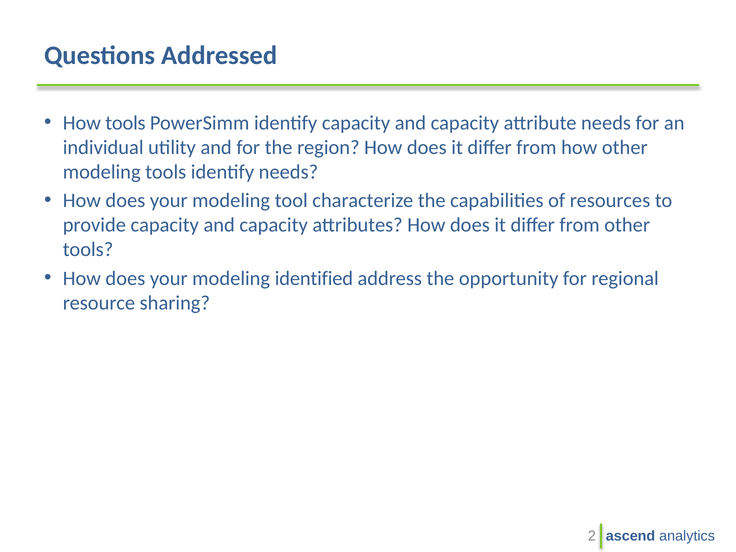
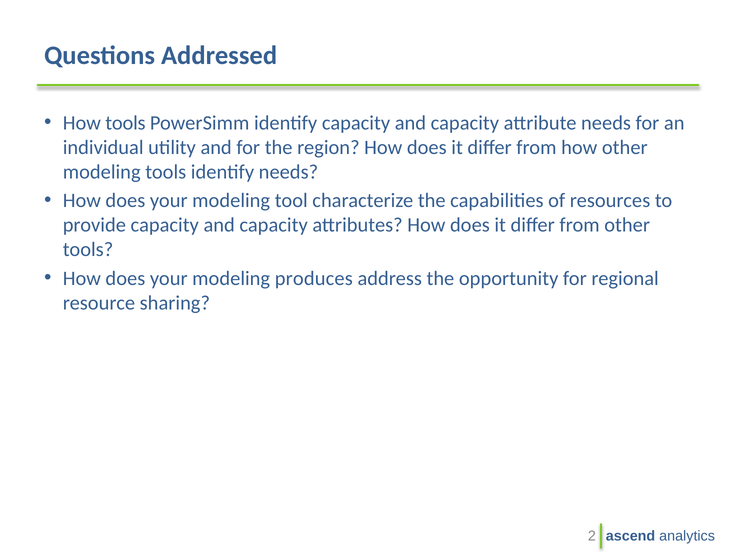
identified: identified -> produces (314, 278)
